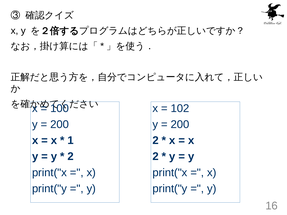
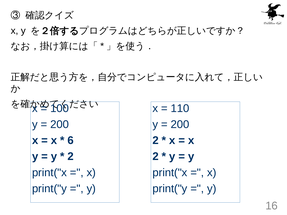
102: 102 -> 110 (180, 109)
1: 1 -> 6 (71, 141)
